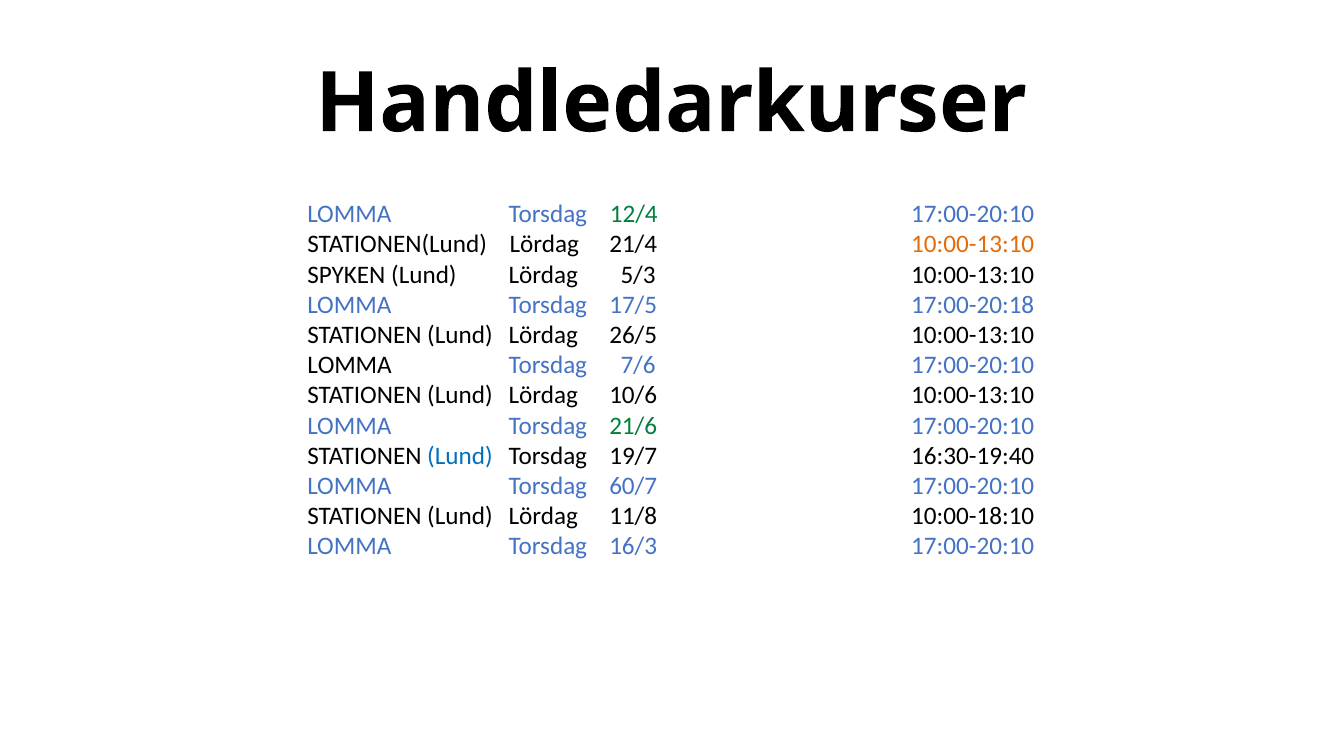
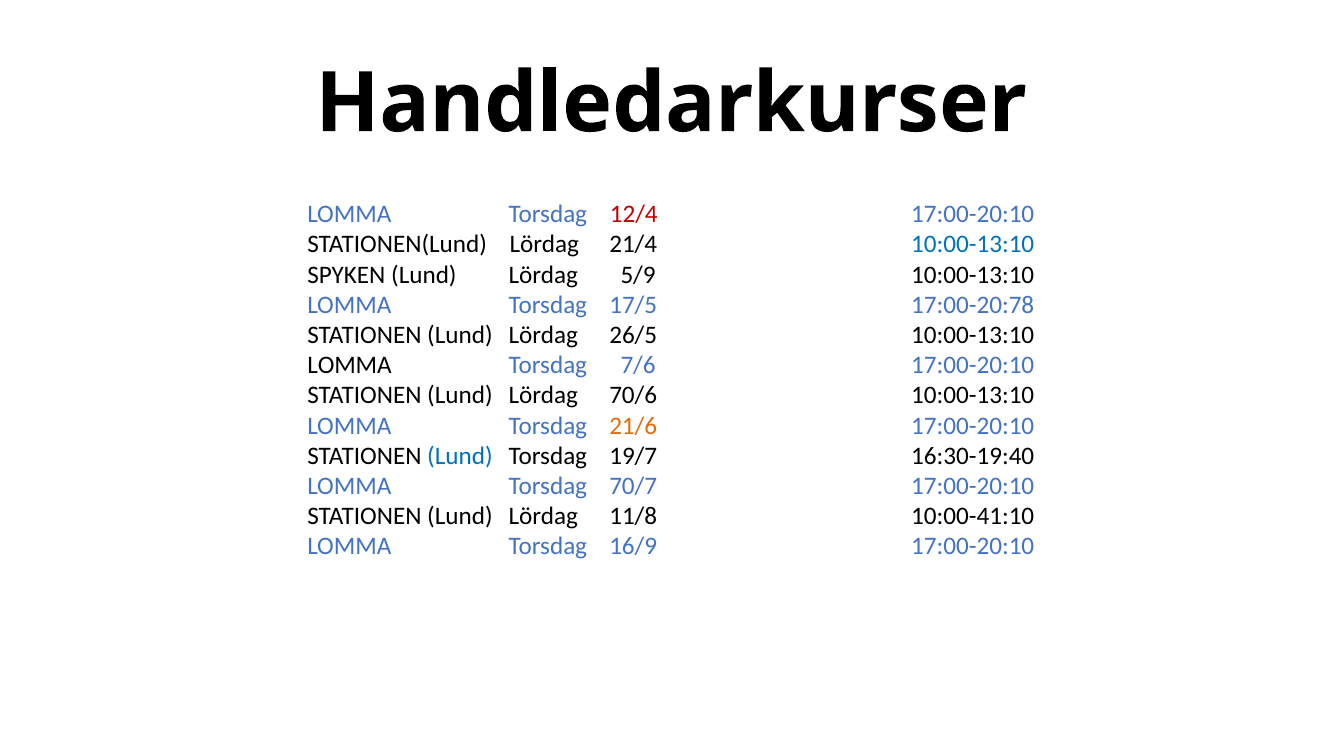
12/4 colour: green -> red (634, 214)
10:00-13:10 colour: orange -> blue (973, 244)
5/3: 5/3 -> 5/9 (638, 275)
17:00-20:18: 17:00-20:18 -> 17:00-20:78 (973, 305)
10/6: 10/6 -> 70/6 (633, 395)
21/6 colour: green -> orange (633, 426)
60/7: 60/7 -> 70/7 (633, 486)
10:00-18:10: 10:00-18:10 -> 10:00-41:10 (973, 516)
16/3: 16/3 -> 16/9 (633, 546)
